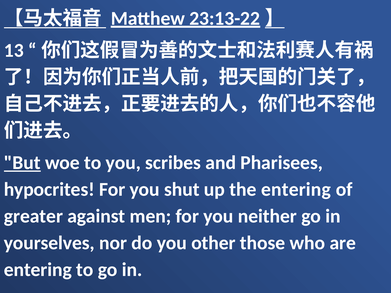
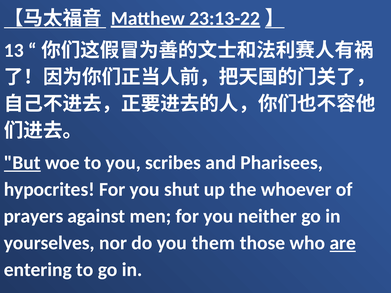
the entering: entering -> whoever (296, 190)
greater: greater -> prayers (34, 216)
other: other -> them (213, 243)
are underline: none -> present (343, 243)
